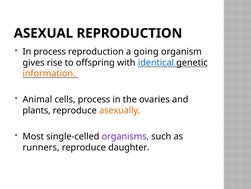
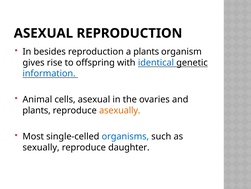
In process: process -> besides (50, 51)
a going: going -> plants (146, 51)
information colour: orange -> blue (49, 73)
cells process: process -> asexual (94, 99)
organisms colour: purple -> blue (125, 136)
runners: runners -> sexually (41, 147)
